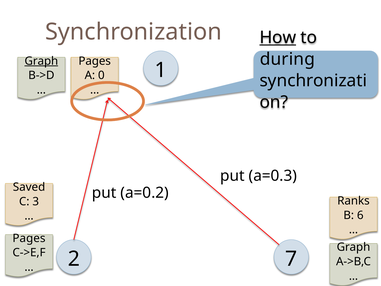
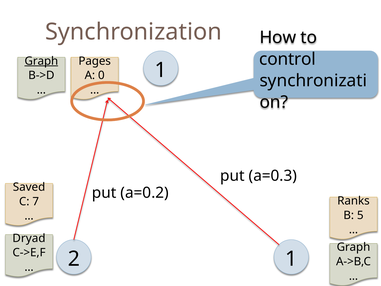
How underline: present -> none (278, 37)
during: during -> control (288, 59)
3: 3 -> 7 (36, 201)
6: 6 -> 5 (360, 215)
Pages: Pages -> Dryad (29, 238)
2 7: 7 -> 1 (291, 259)
